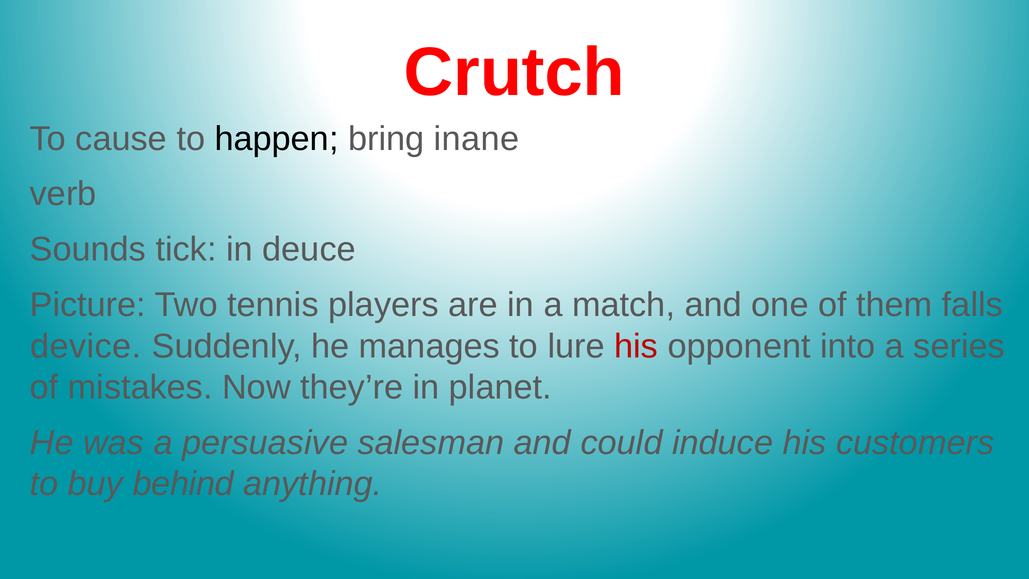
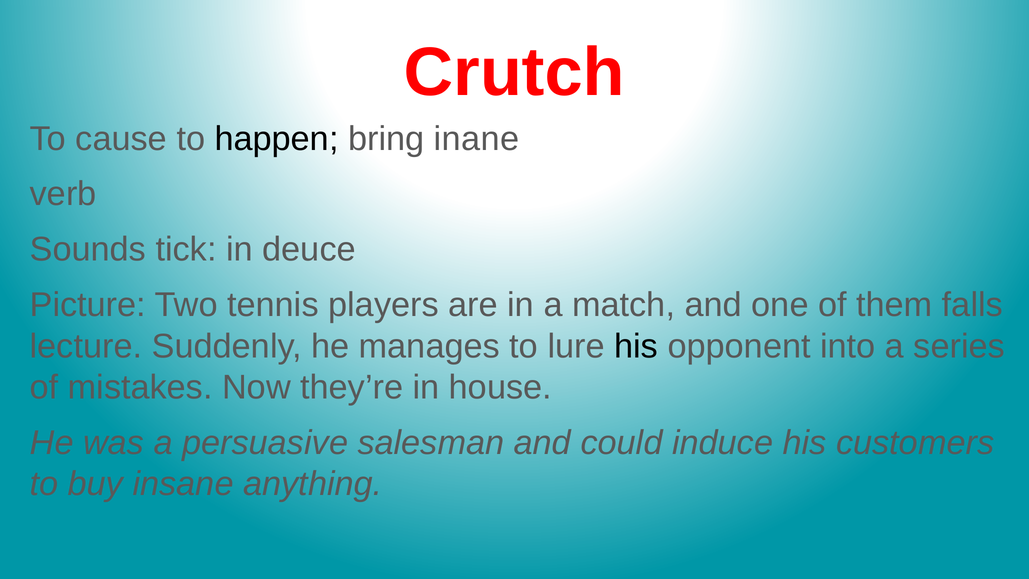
device: device -> lecture (86, 346)
his colour: red -> black (636, 346)
planet: planet -> house (500, 387)
behind: behind -> insane (183, 484)
